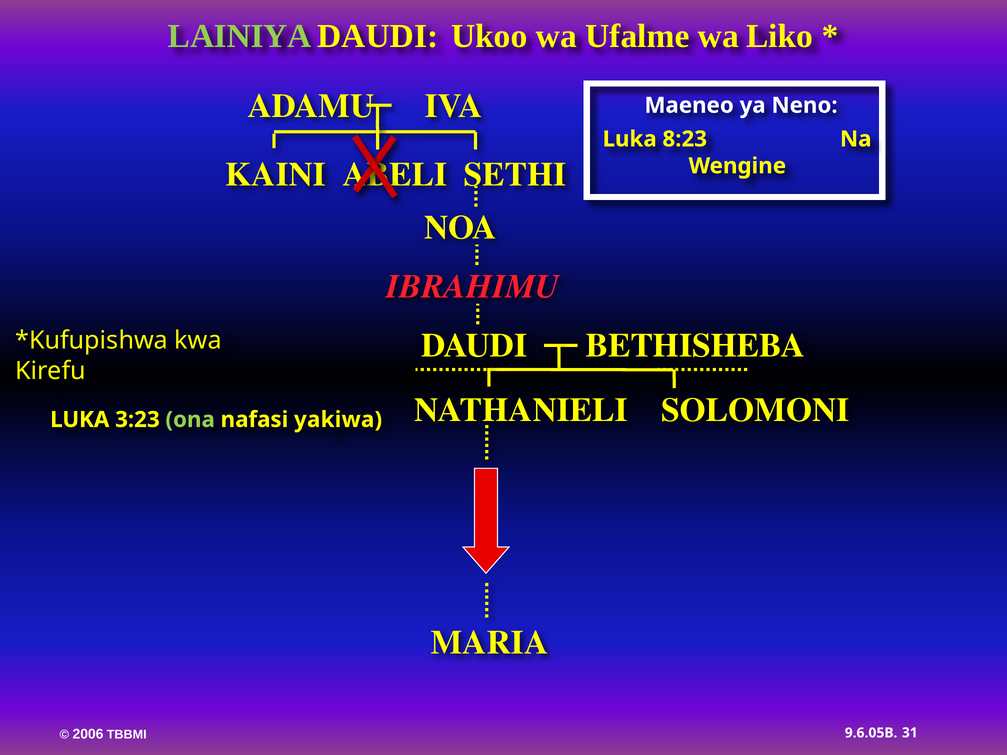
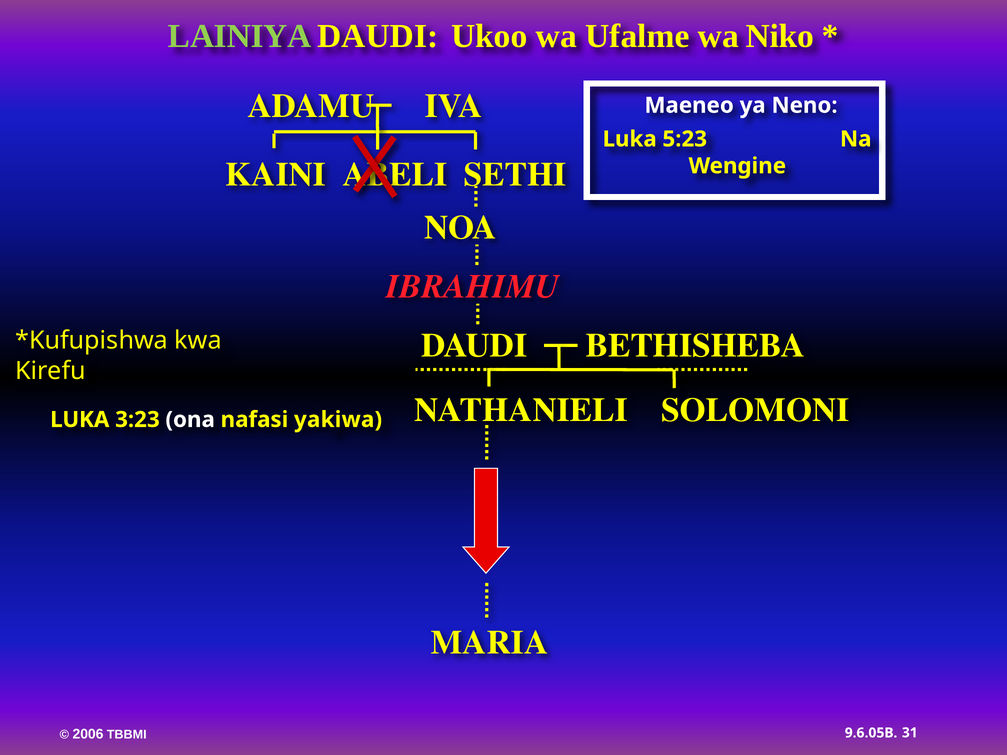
Liko: Liko -> Niko (780, 36)
8:23: 8:23 -> 5:23 (685, 139)
ona colour: light green -> white (190, 420)
